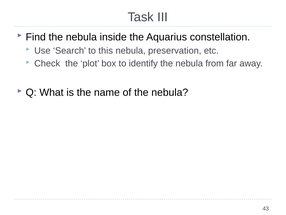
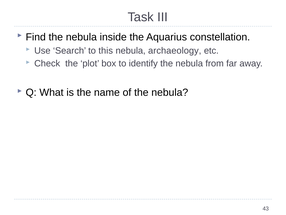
preservation: preservation -> archaeology (175, 50)
